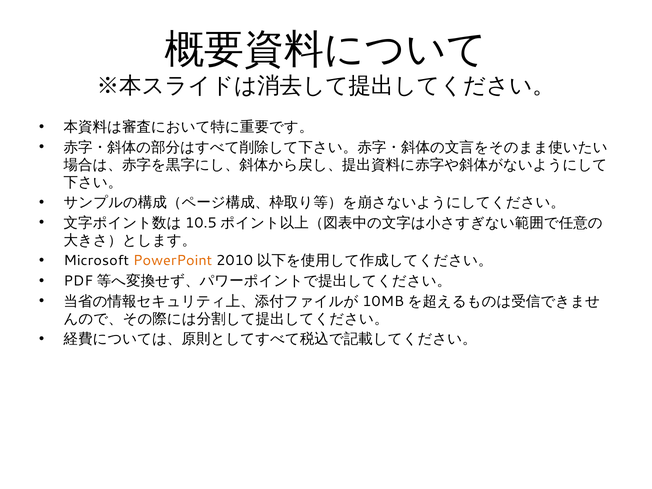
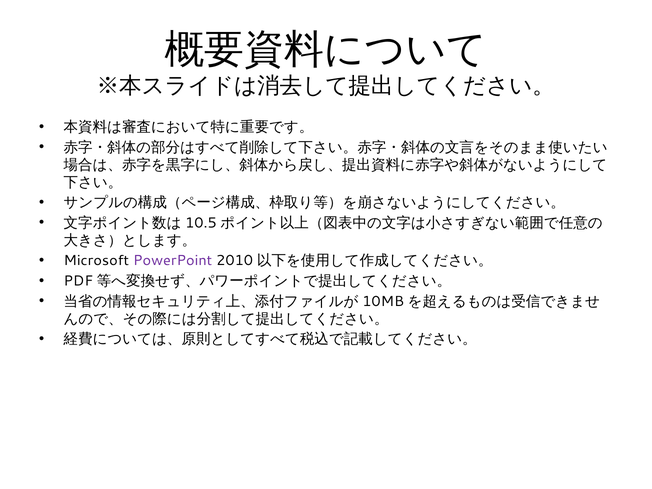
PowerPoint colour: orange -> purple (173, 261)
